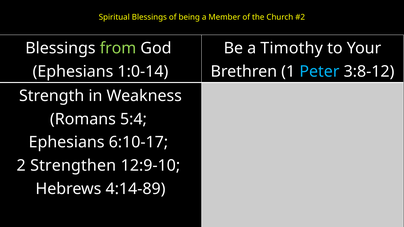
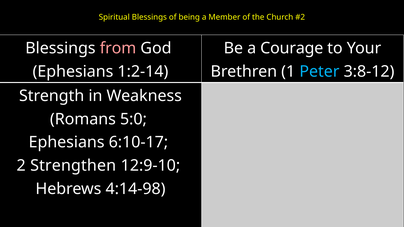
from colour: light green -> pink (118, 48)
Timothy: Timothy -> Courage (292, 48)
1:0-14: 1:0-14 -> 1:2-14 (143, 72)
5:4: 5:4 -> 5:0 (133, 119)
4:14-89: 4:14-89 -> 4:14-98 (136, 189)
